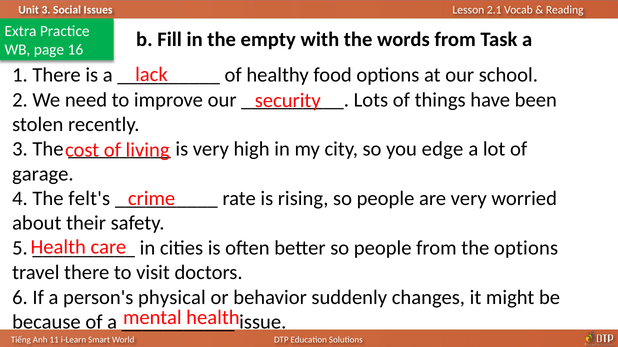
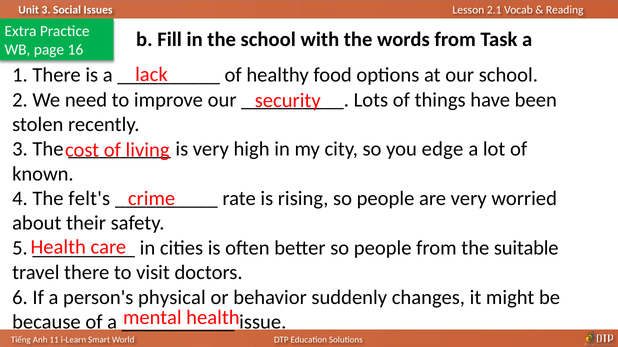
the empty: empty -> school (268, 40)
garage: garage -> known (43, 174)
the options: options -> suitable (526, 248)
